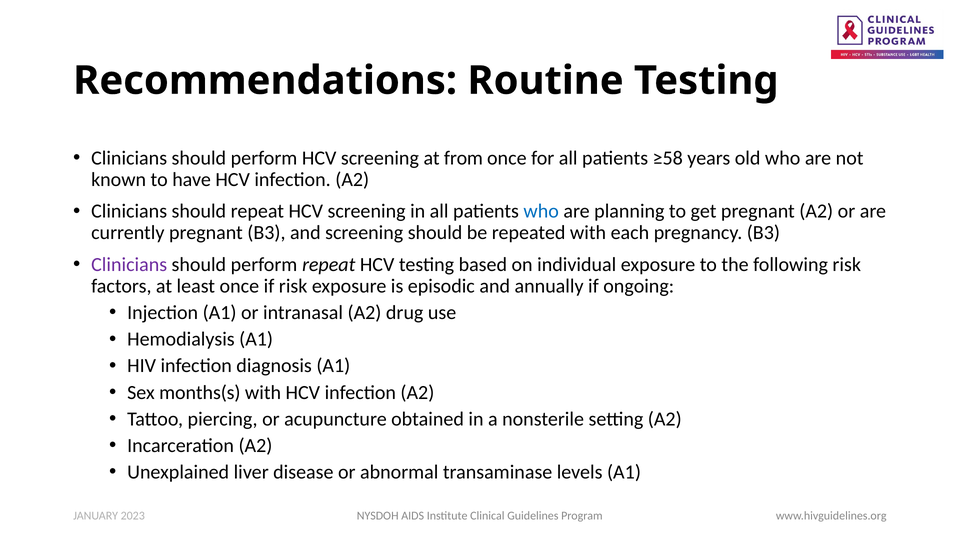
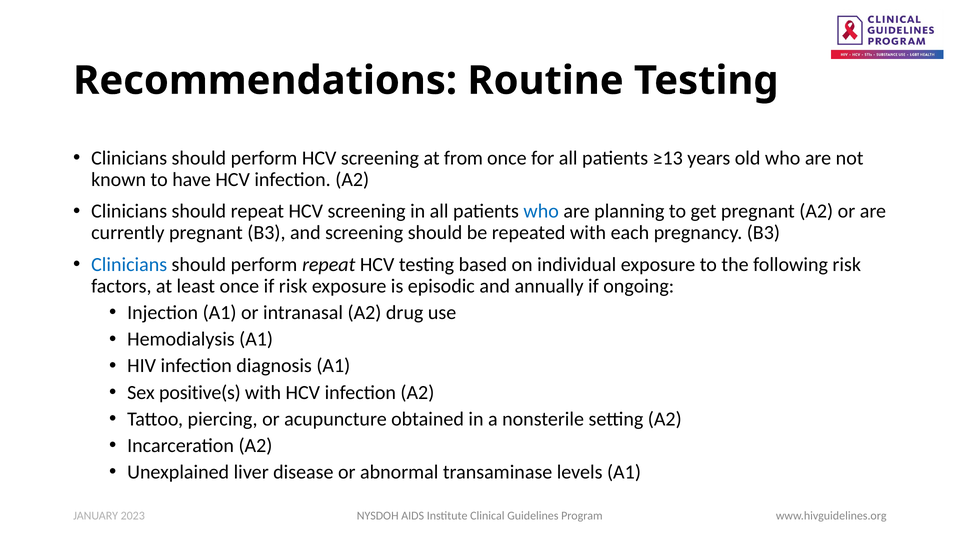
≥58: ≥58 -> ≥13 (668, 158)
Clinicians colour: purple -> blue (129, 264)
months(s: months(s -> positive(s (200, 392)
